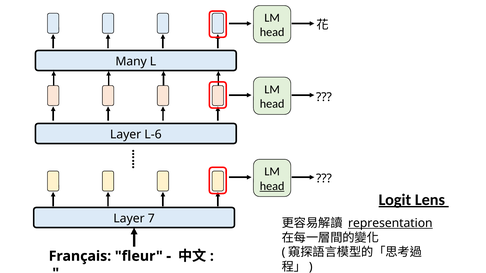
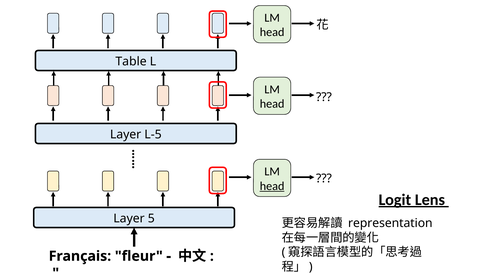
Many: Many -> Table (131, 61)
L-6: L-6 -> L-5 (153, 135)
7: 7 -> 5 (151, 219)
representation underline: present -> none (390, 223)
